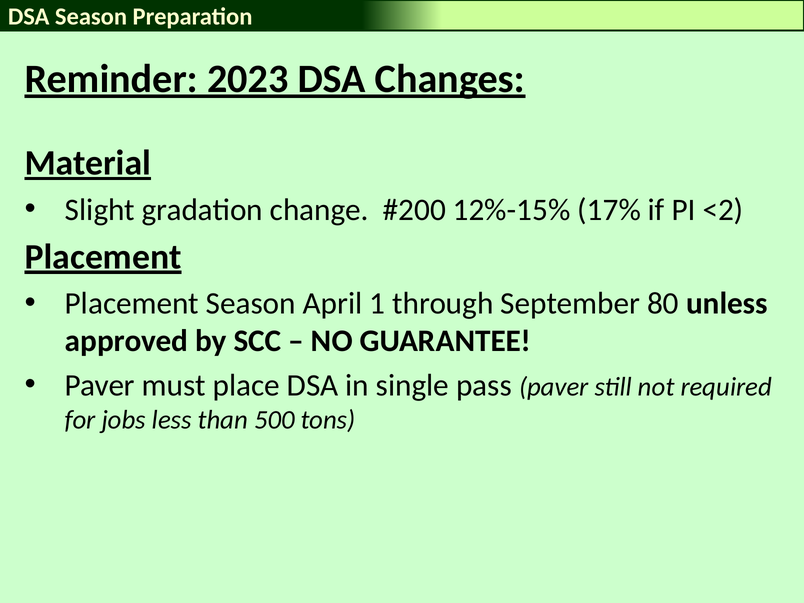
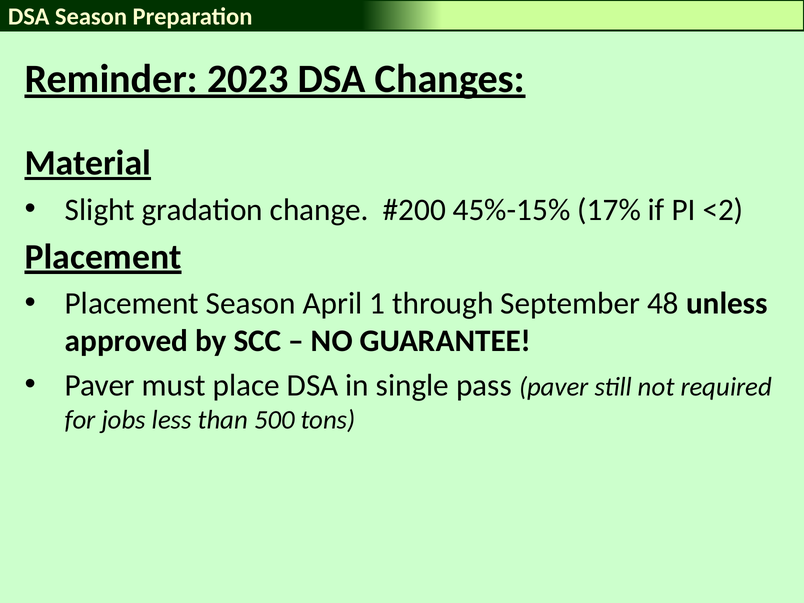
12%-15%: 12%-15% -> 45%-15% (512, 210)
80: 80 -> 48 (663, 304)
